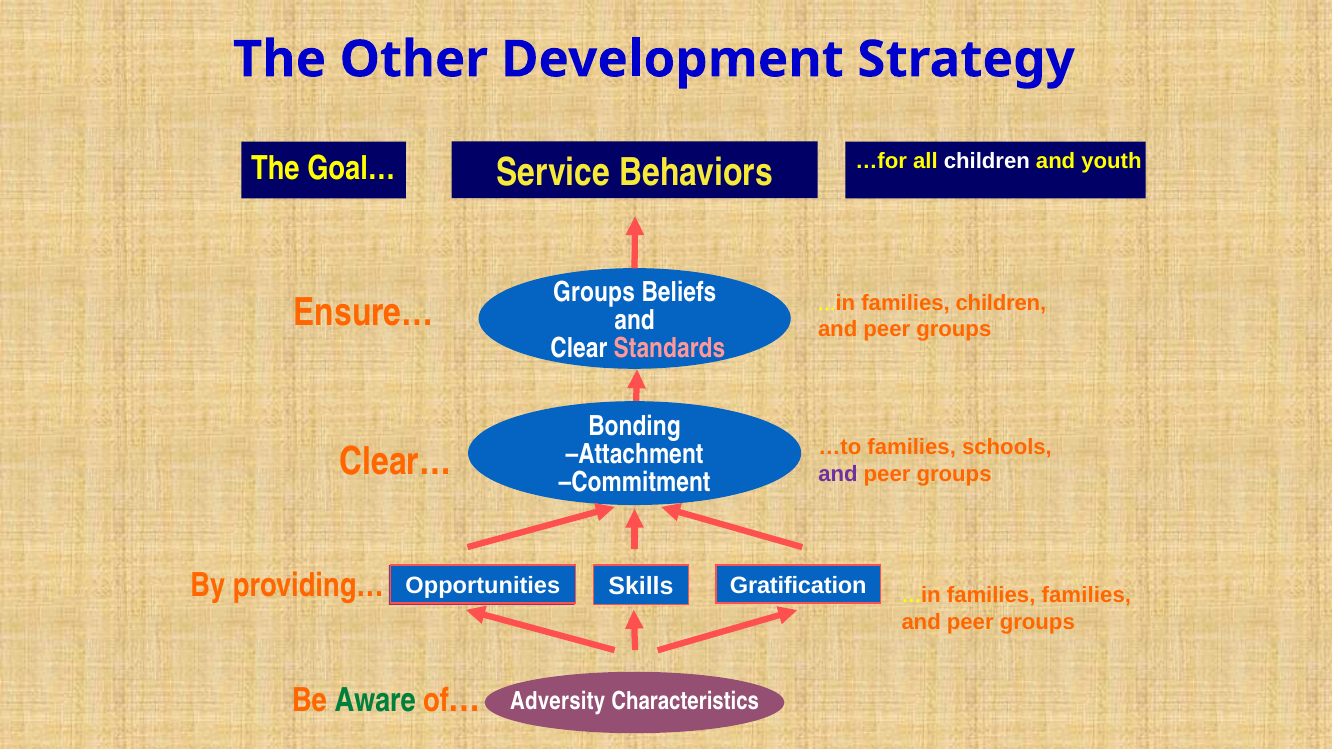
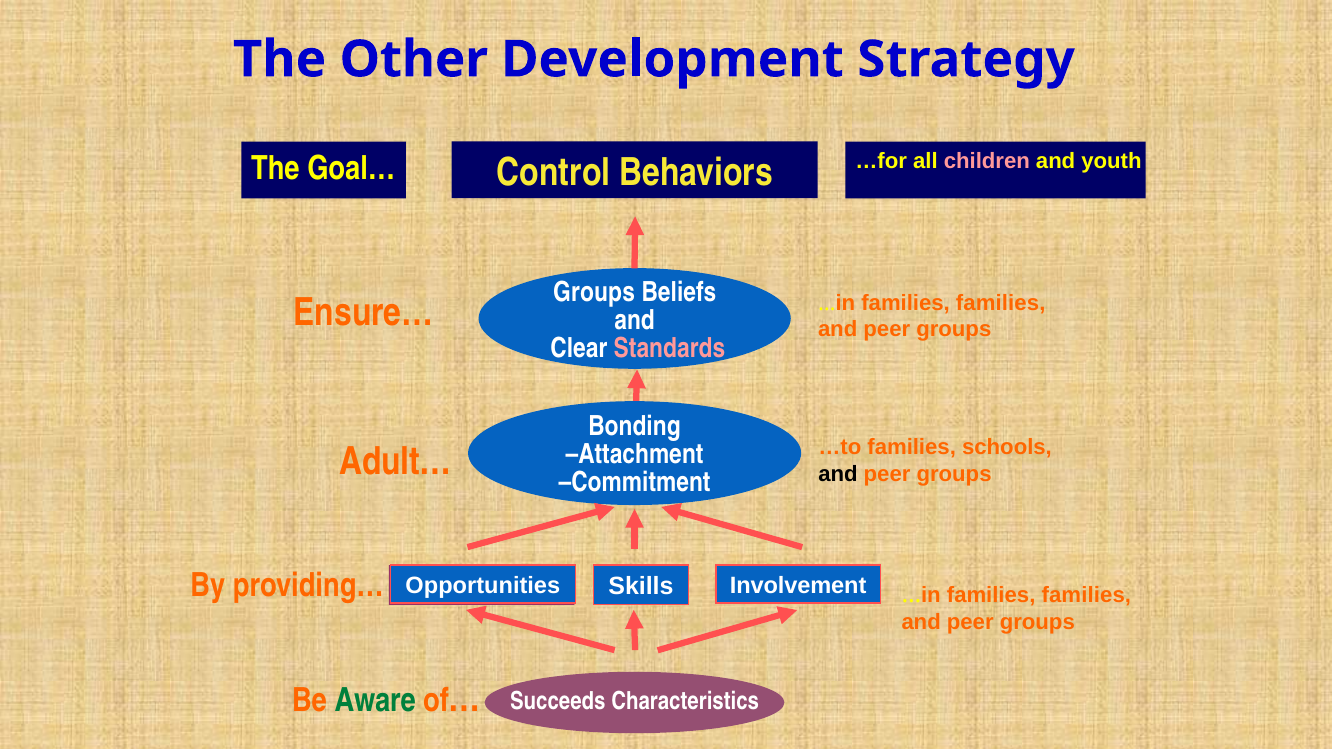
Service: Service -> Control (553, 172)
children colour: white -> pink (987, 161)
children: children -> families (1001, 303)
Clear…: Clear… -> Adult… (396, 461)
and colour: purple -> black (838, 474)
Gratification: Gratification -> Involvement (798, 586)
Adversity: Adversity -> Succeeds (558, 702)
